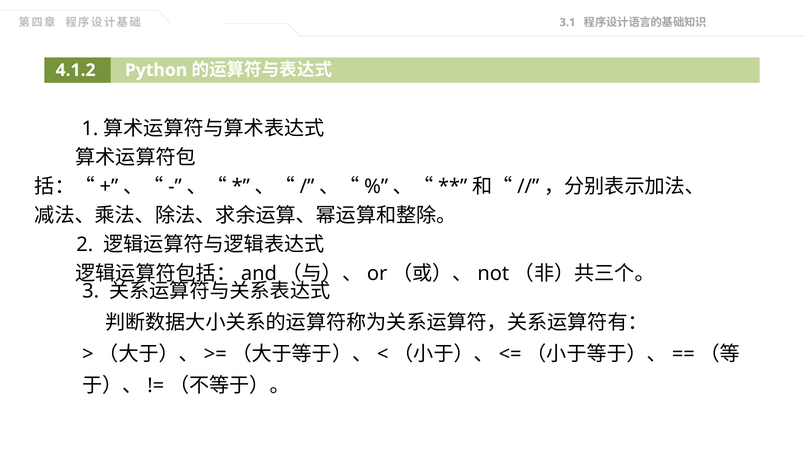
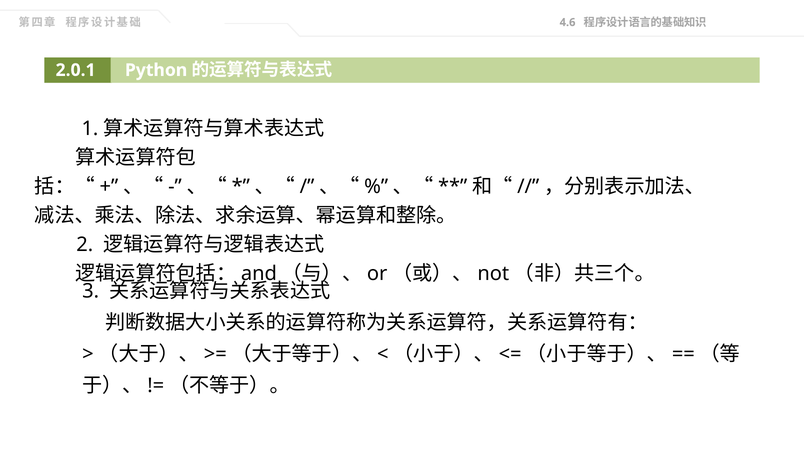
3.1: 3.1 -> 4.6 (568, 22)
4.1.2: 4.1.2 -> 2.0.1 (76, 70)
